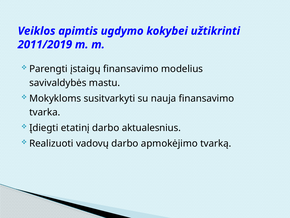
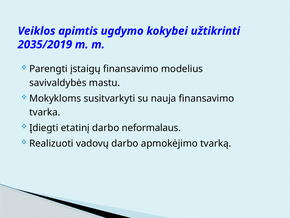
2011/2019: 2011/2019 -> 2035/2019 (45, 44)
aktualesnius: aktualesnius -> neformalaus (151, 128)
